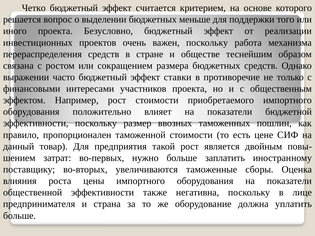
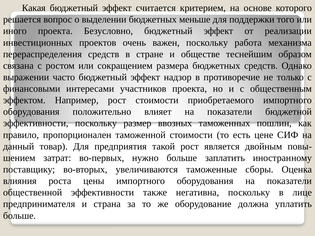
Четко: Четко -> Какая (34, 8)
ставки: ставки -> надзор (178, 77)
